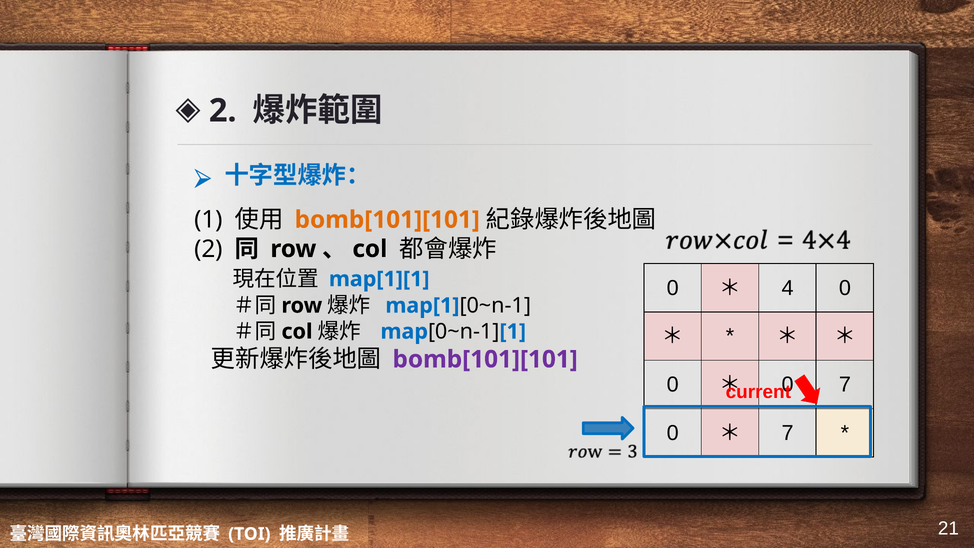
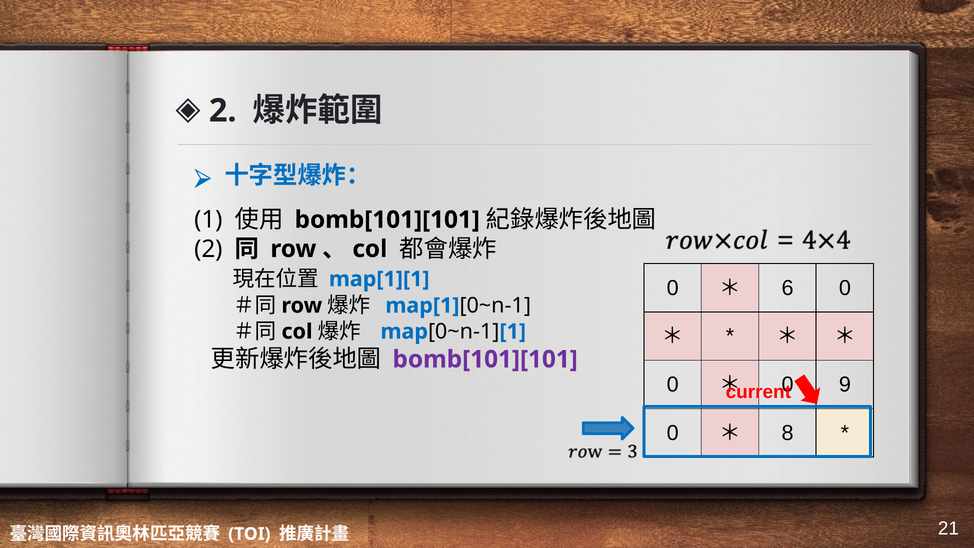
bomb[101][101 colour: orange -> black (387, 220)
4: 4 -> 6 (788, 288)
7: 7 -> 9 (845, 385)
7: 7 -> 8 (788, 433)
